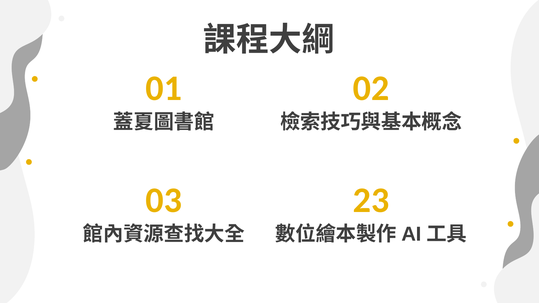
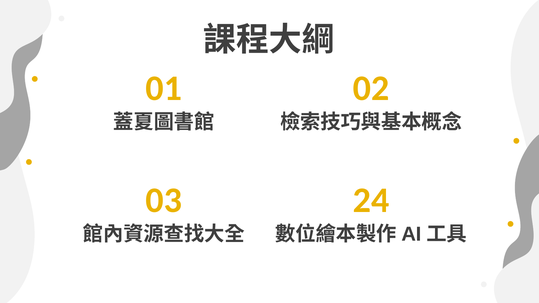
23: 23 -> 24 (371, 200)
